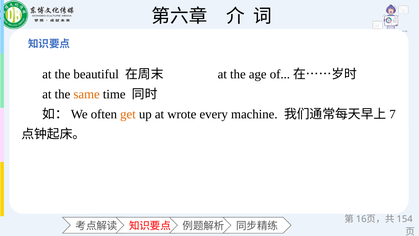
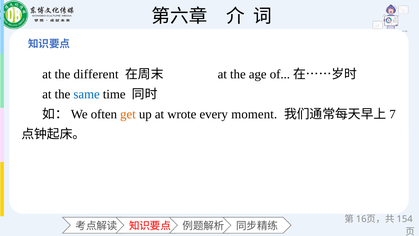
beautiful: beautiful -> different (96, 74)
same colour: orange -> blue (87, 94)
machine: machine -> moment (254, 114)
